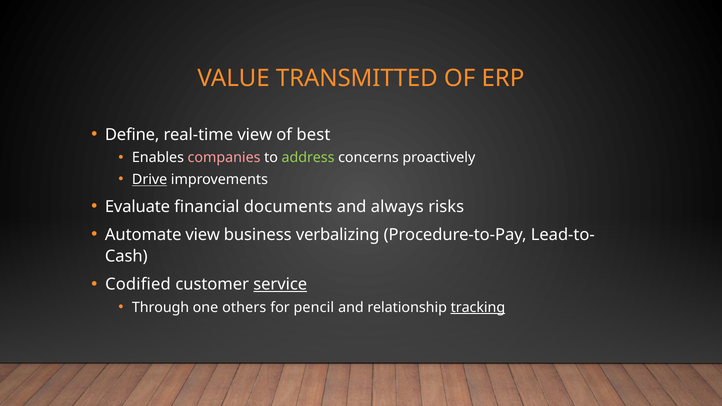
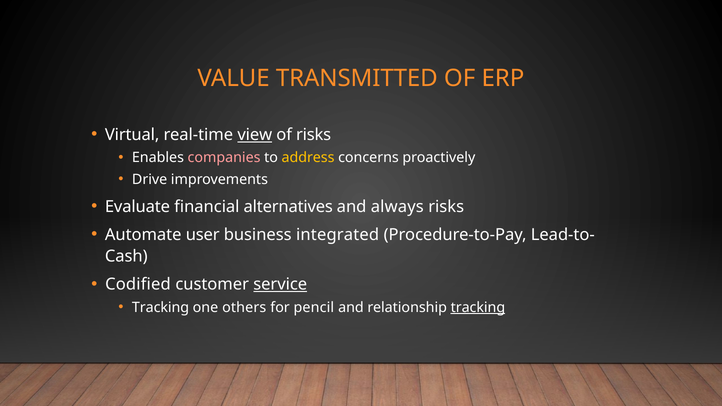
Define: Define -> Virtual (132, 135)
view underline: none -> present (255, 135)
of best: best -> risks (314, 135)
address colour: light green -> yellow (308, 158)
Drive underline: present -> none (150, 180)
documents: documents -> alternatives (288, 207)
Automate view: view -> user (203, 235)
verbalizing: verbalizing -> integrated (338, 235)
Through: Through -> Tracking (161, 308)
